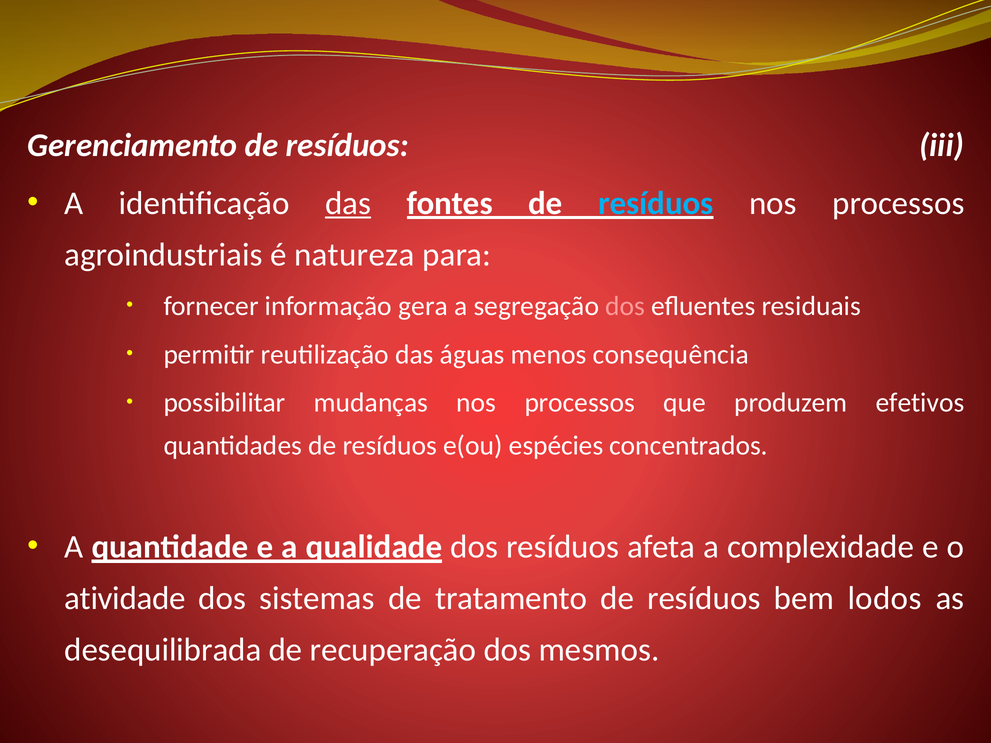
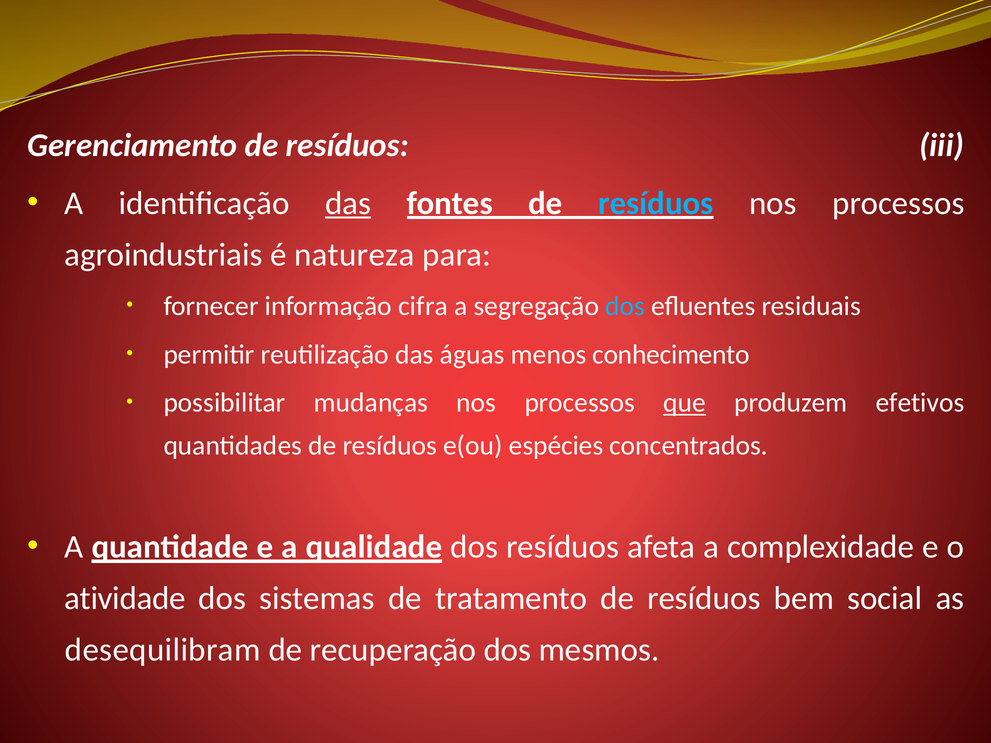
gera: gera -> cifra (423, 306)
dos colour: pink -> light blue (625, 306)
consequência: consequência -> conhecimento (671, 355)
que underline: none -> present (685, 403)
lodos: lodos -> social (885, 599)
desequilibrada: desequilibrada -> desequilibram (163, 650)
